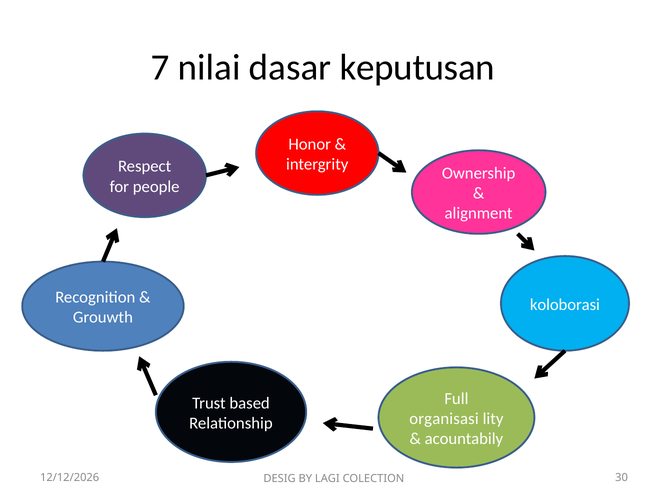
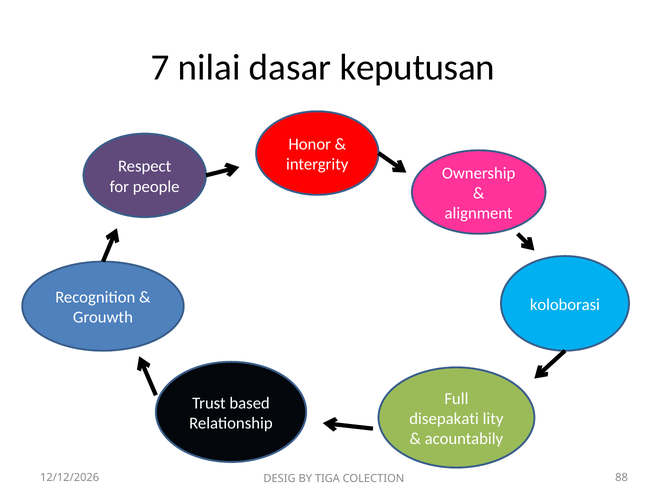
organisasi: organisasi -> disepakati (444, 419)
LAGI: LAGI -> TIGA (327, 478)
30: 30 -> 88 (622, 478)
